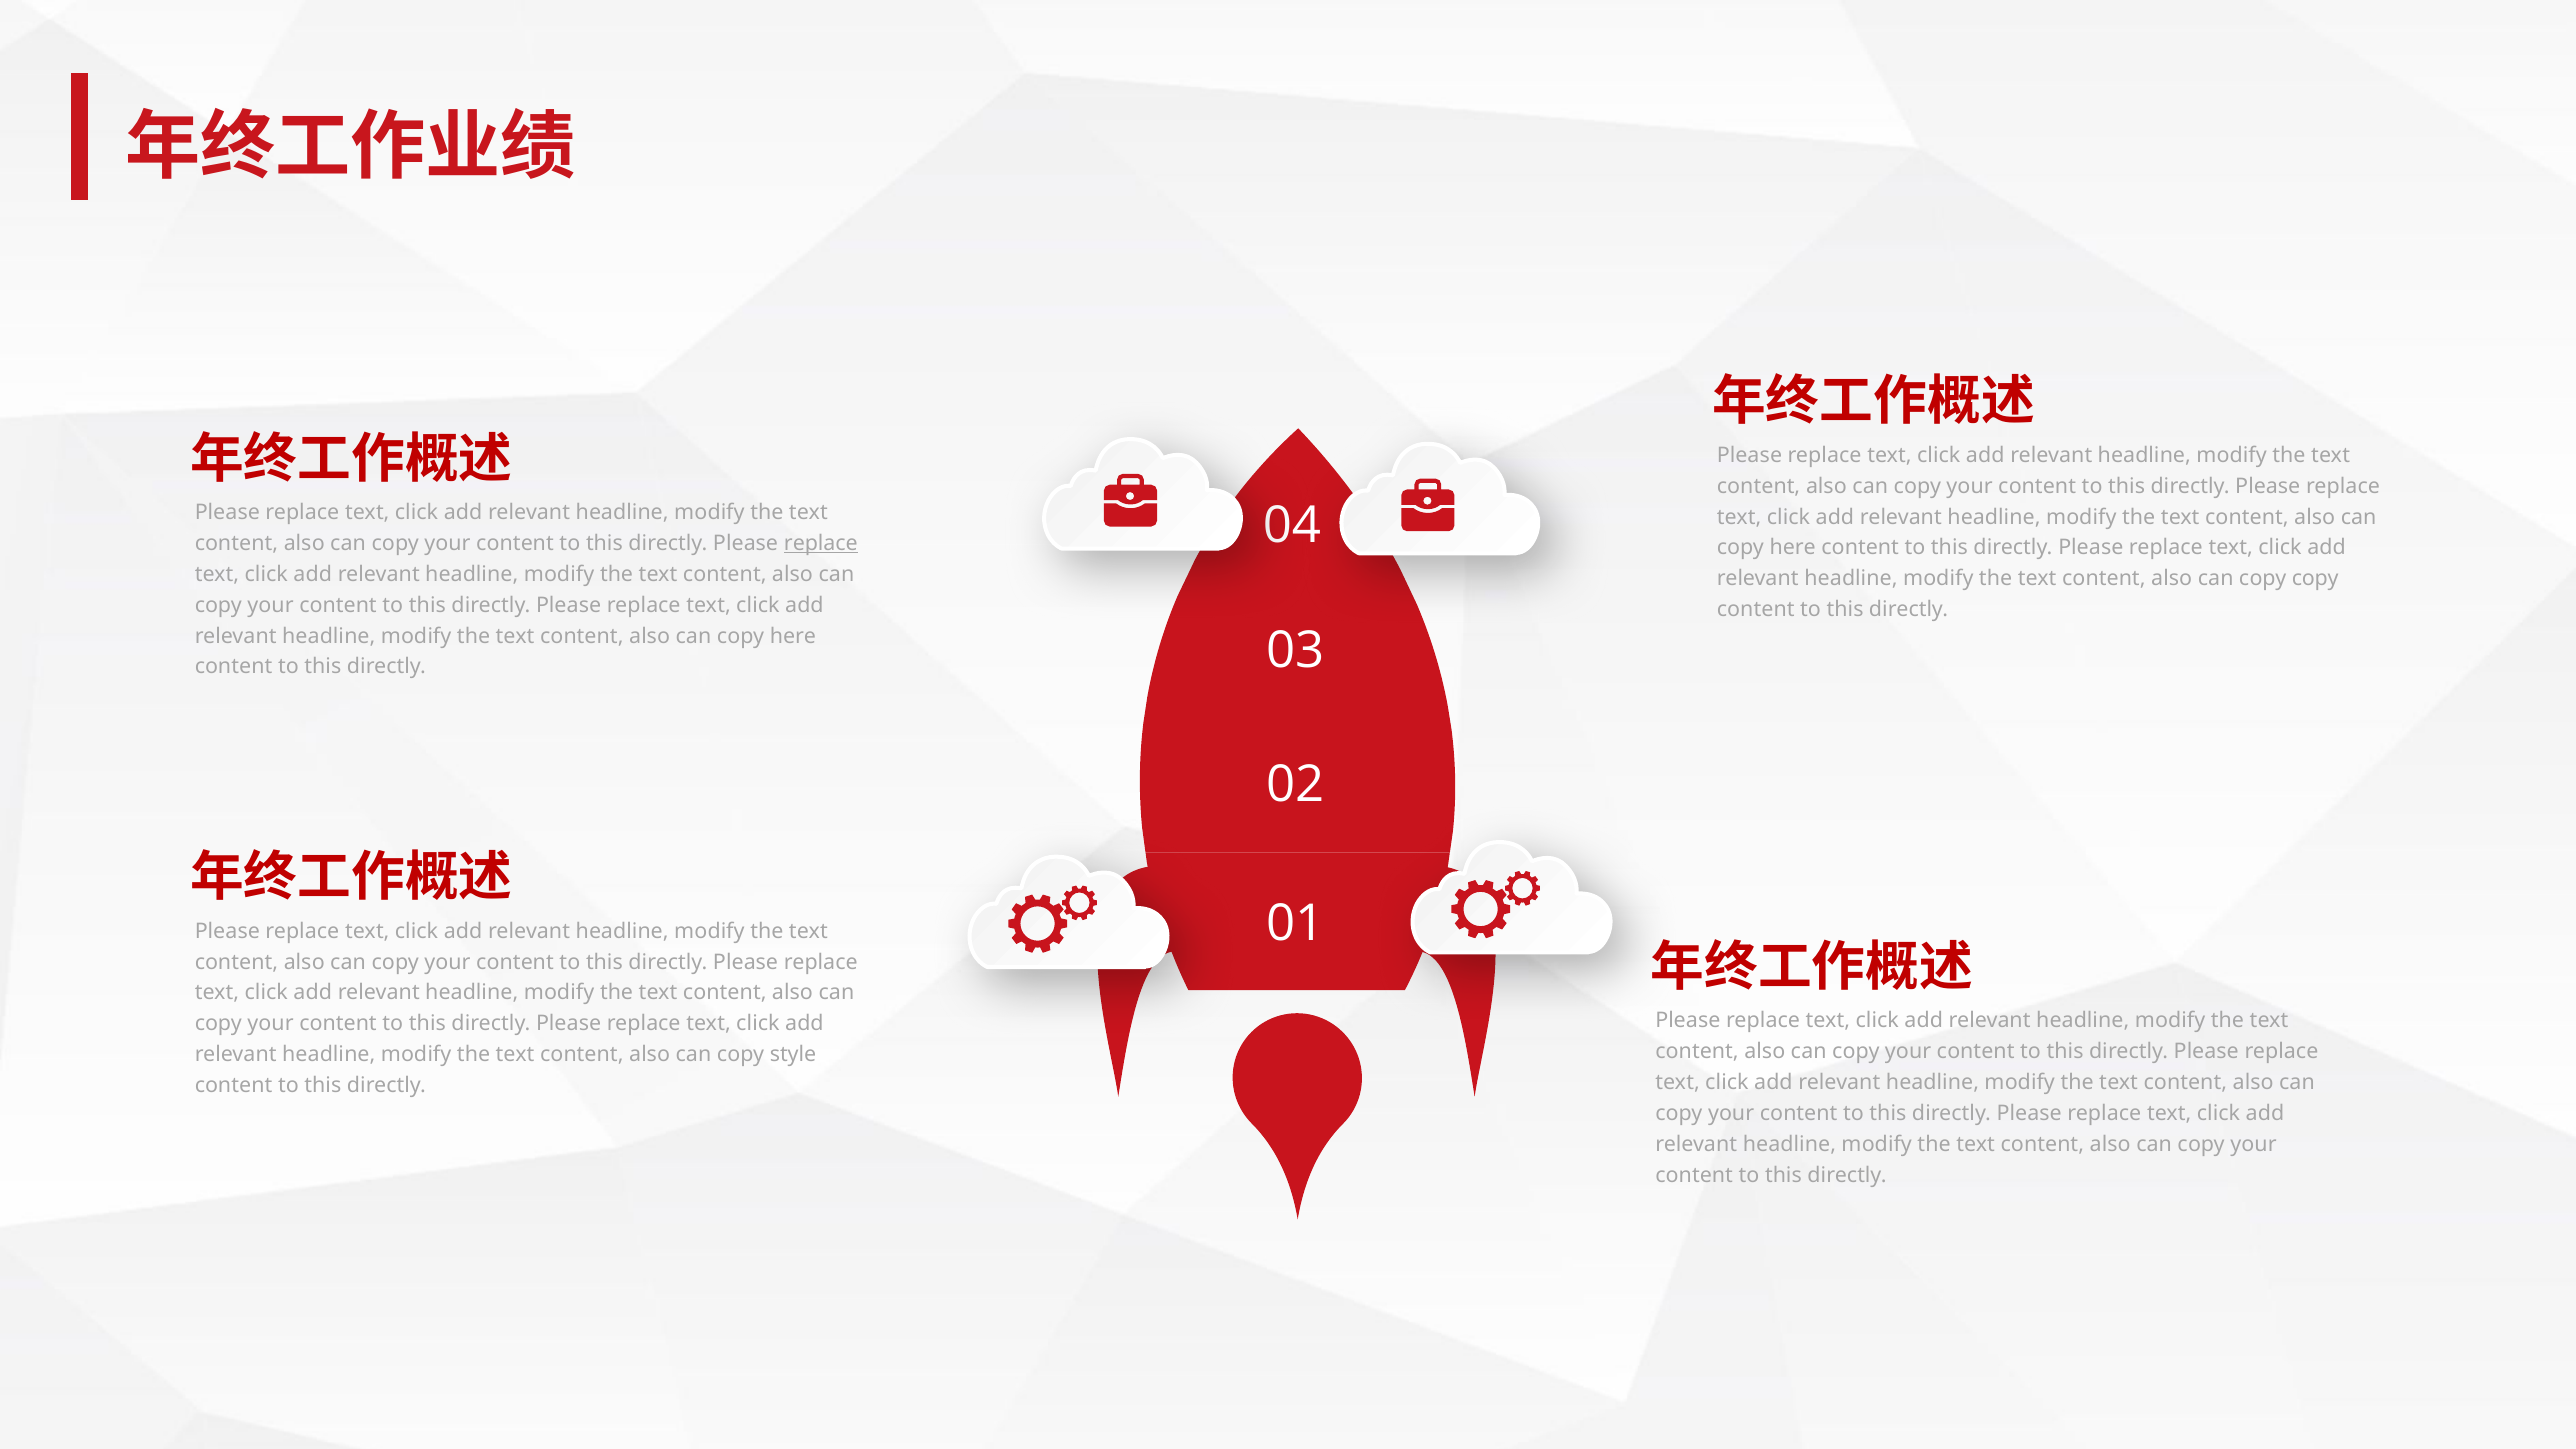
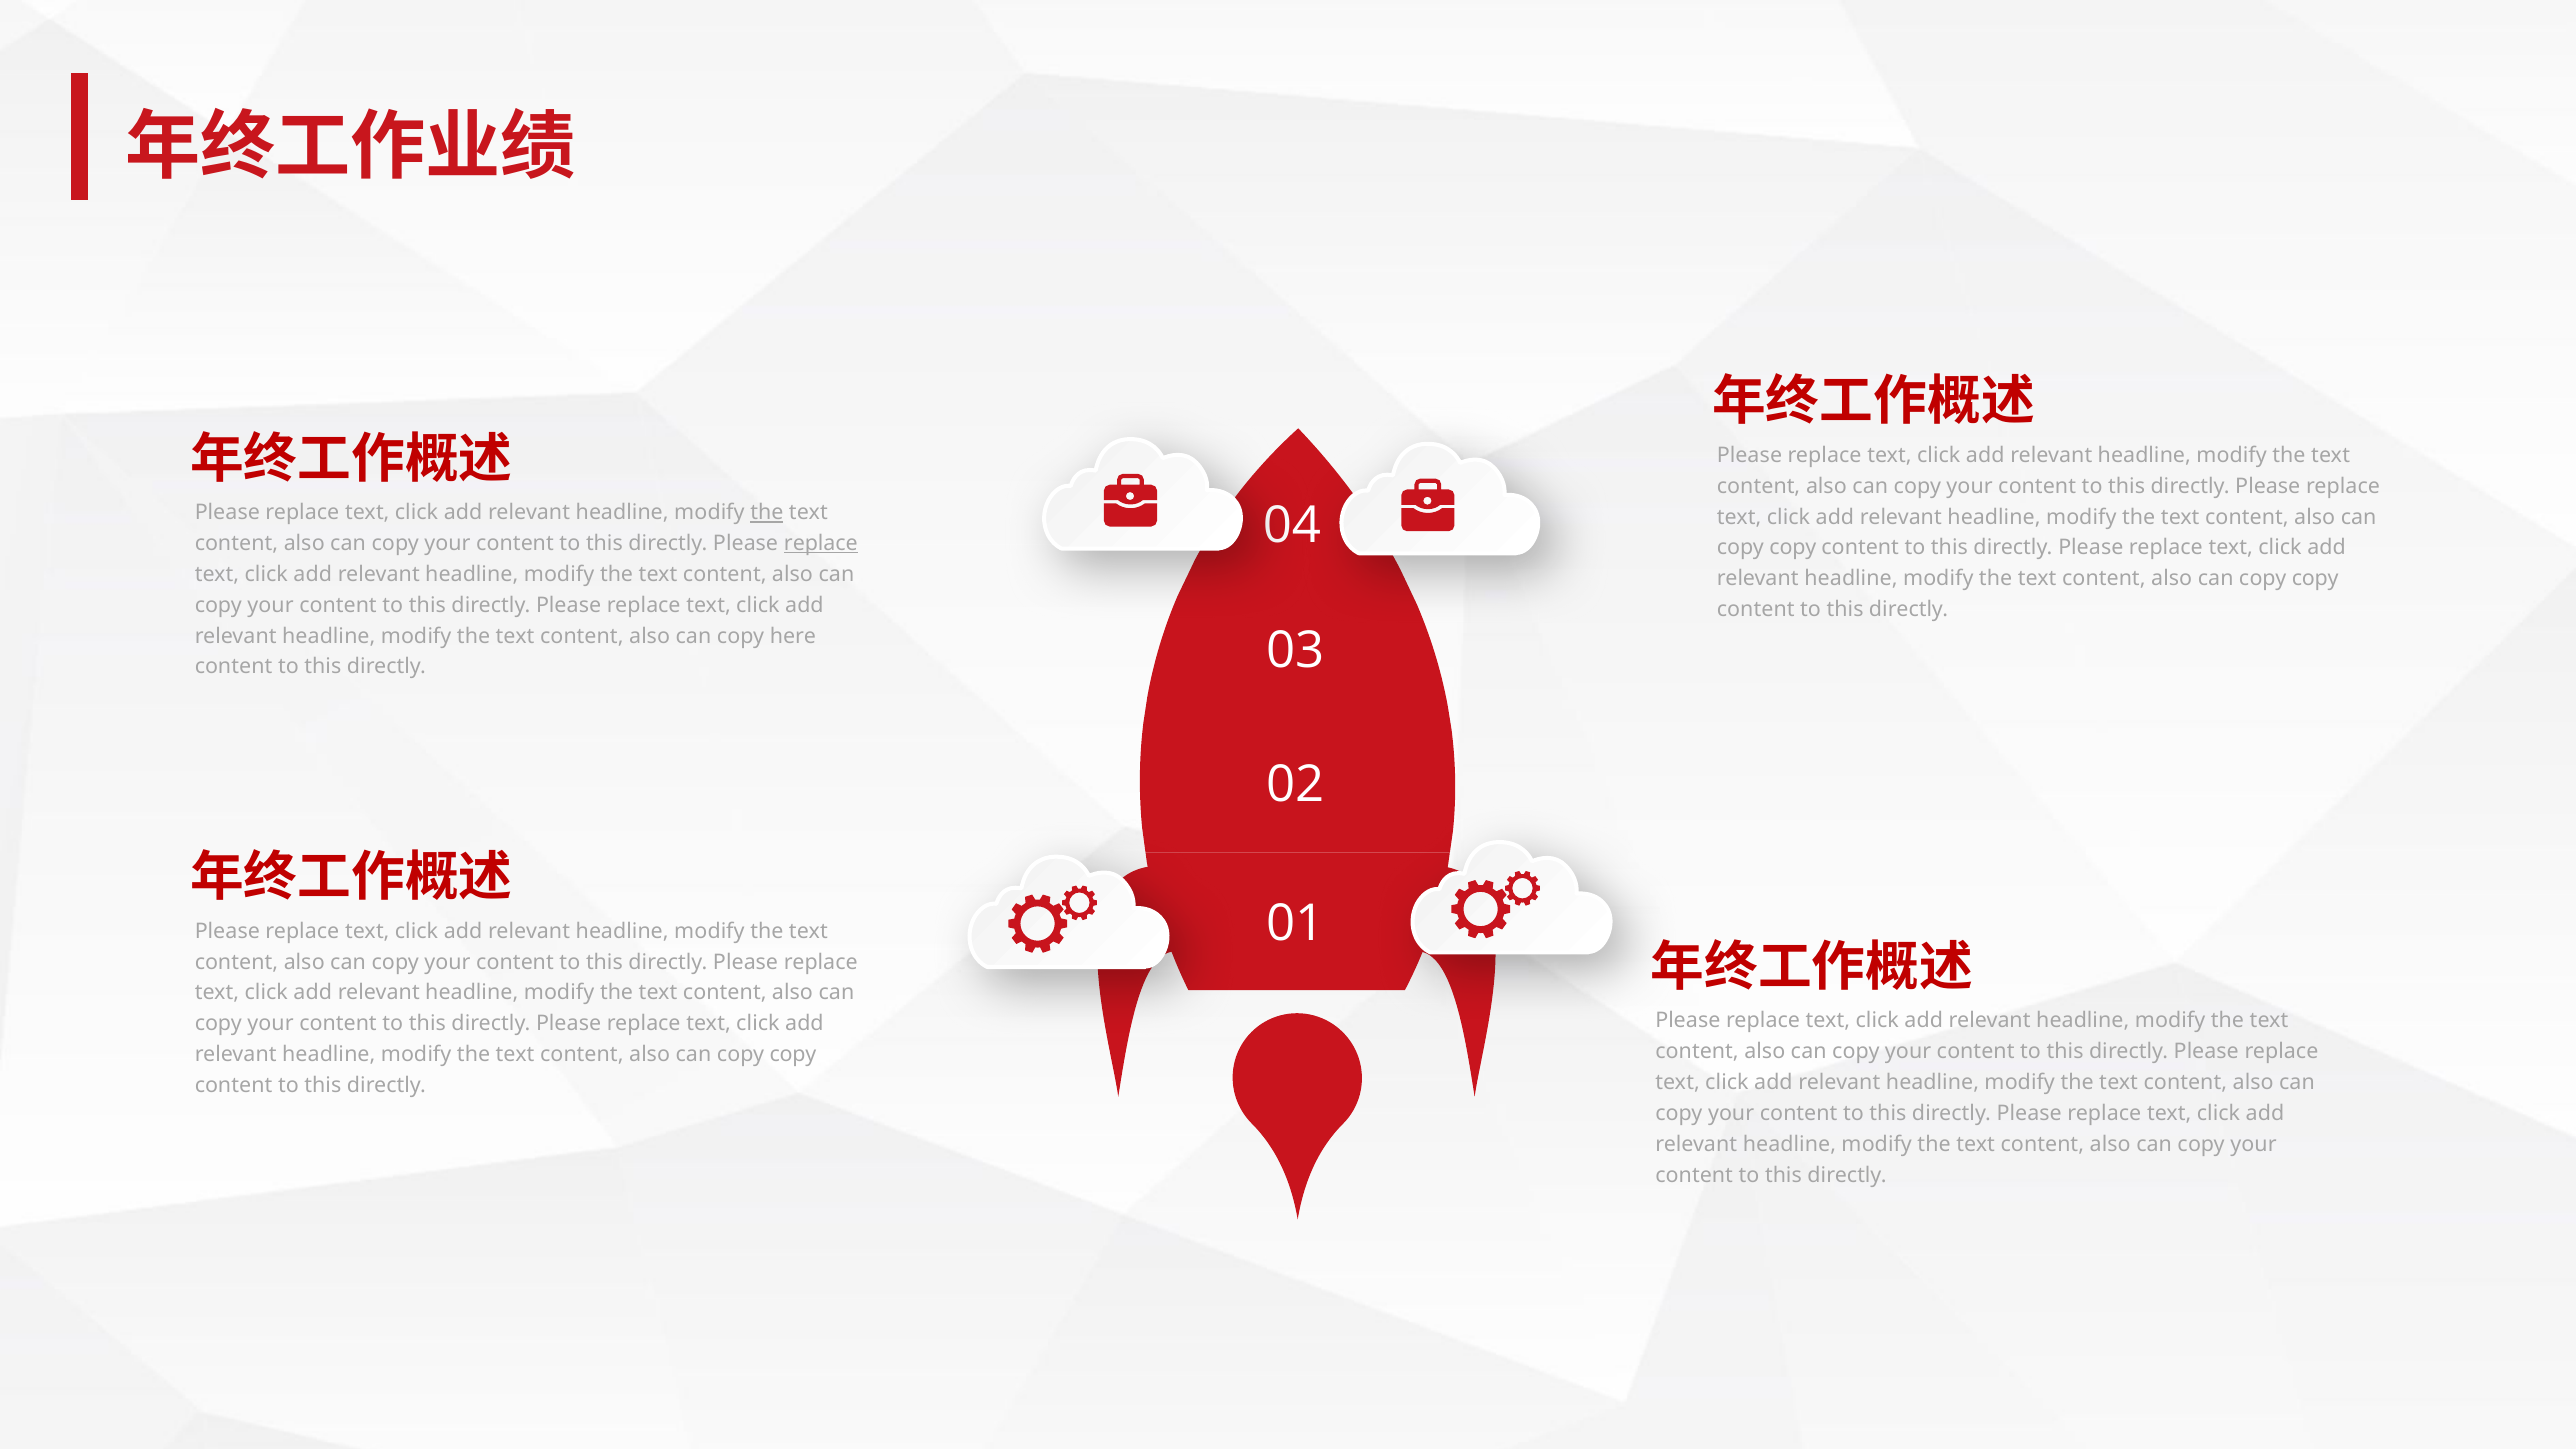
the underline: none -> present (767, 513)
here: here -> copy (1793, 548)
style: style -> copy (793, 1054)
